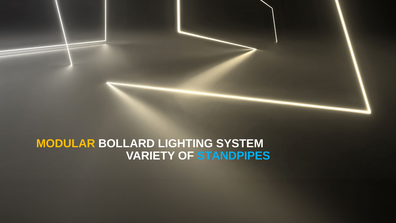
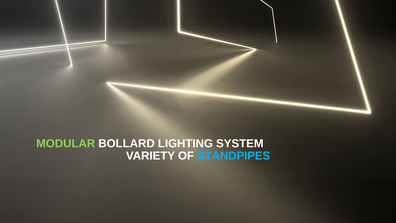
MODULAR colour: yellow -> light green (66, 143)
